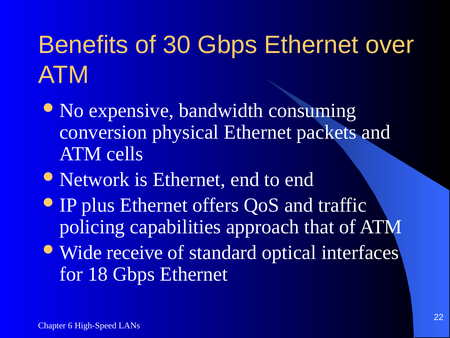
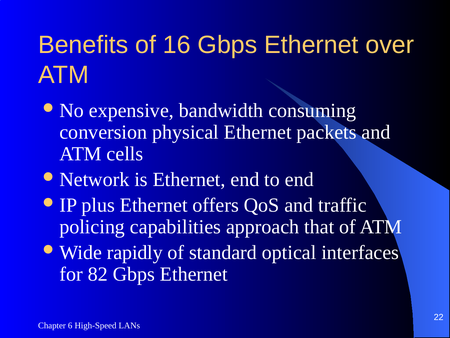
30: 30 -> 16 (177, 45)
receive: receive -> rapidly (135, 252)
18: 18 -> 82 (98, 274)
